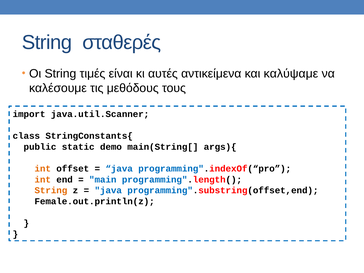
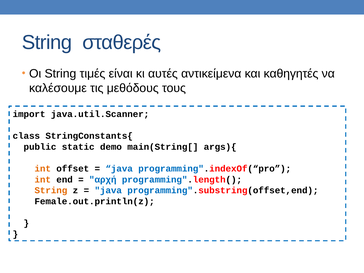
καλύψαμε: καλύψαμε -> καθηγητές (291, 74)
main: main -> αρχή (103, 180)
